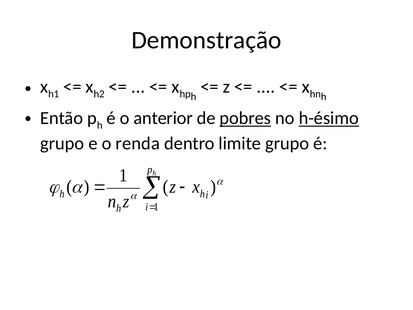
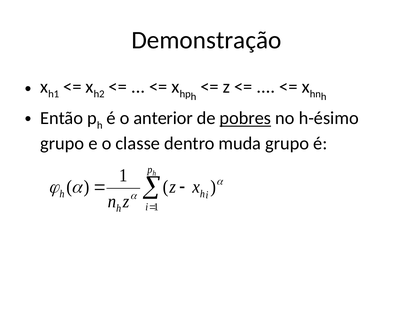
h-ésimo underline: present -> none (329, 118)
renda: renda -> classe (138, 143)
limite: limite -> muda (240, 143)
